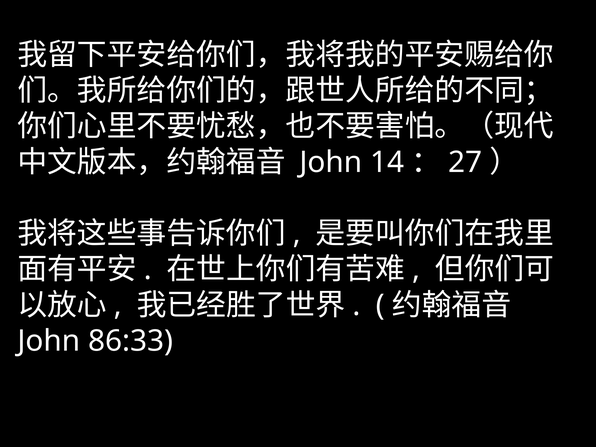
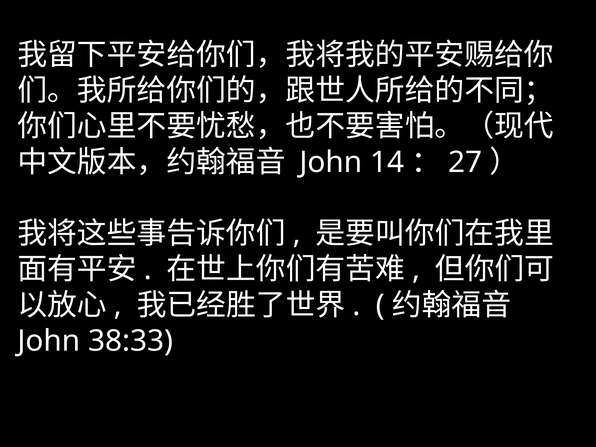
86:33: 86:33 -> 38:33 (131, 341)
